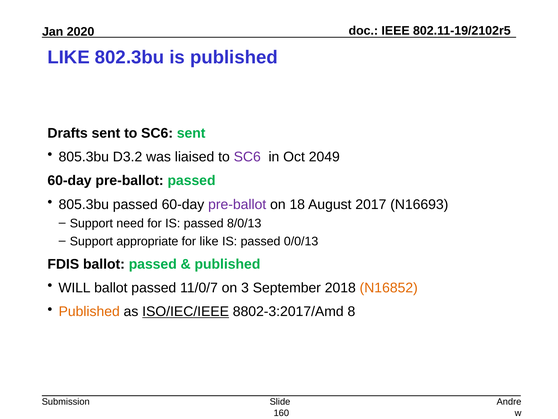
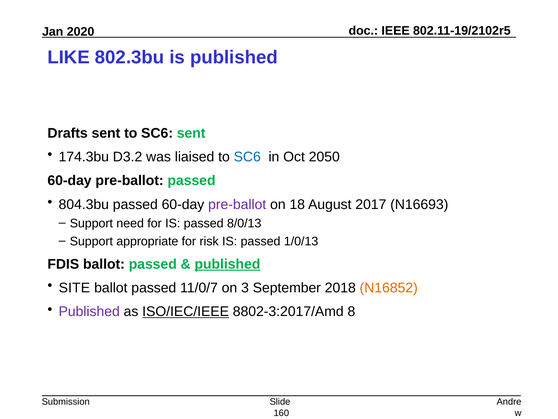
805.3bu: 805.3bu -> 174.3bu (84, 157)
SC6 colour: purple -> blue (247, 157)
2049: 2049 -> 2050 (324, 157)
805.3bu: 805.3bu -> 804.3bu (84, 204)
for like: like -> risk (209, 241)
0/0/13: 0/0/13 -> 1/0/13 (301, 241)
published underline: none -> present (227, 264)
WILL: WILL -> SITE (74, 288)
Published colour: orange -> purple (89, 311)
